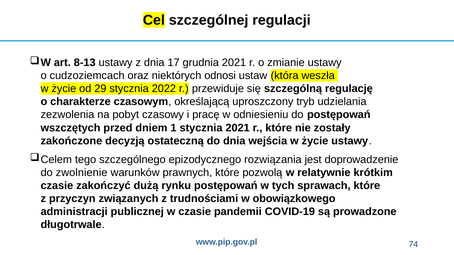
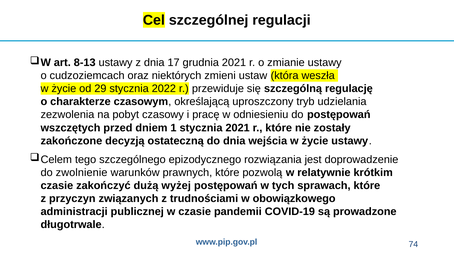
odnosi: odnosi -> zmieni (220, 76)
rynku: rynku -> wyżej (176, 186)
